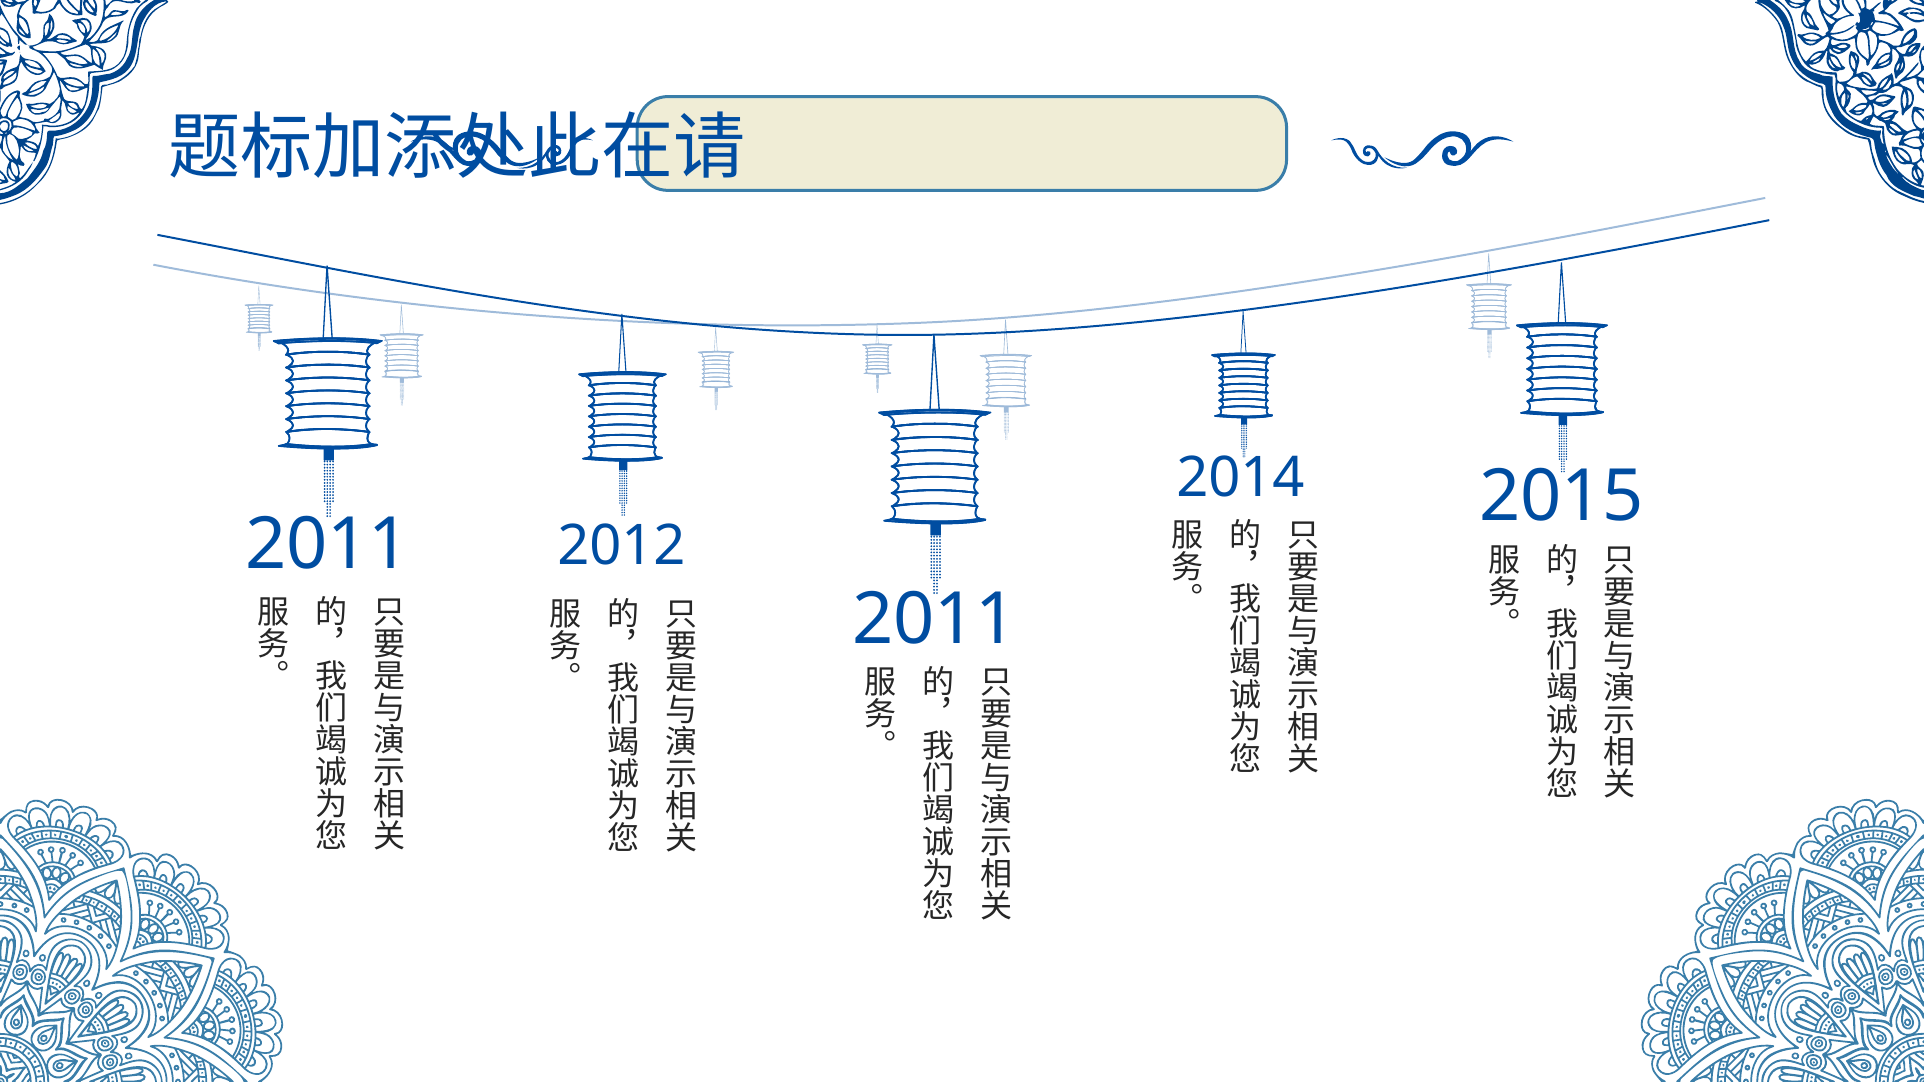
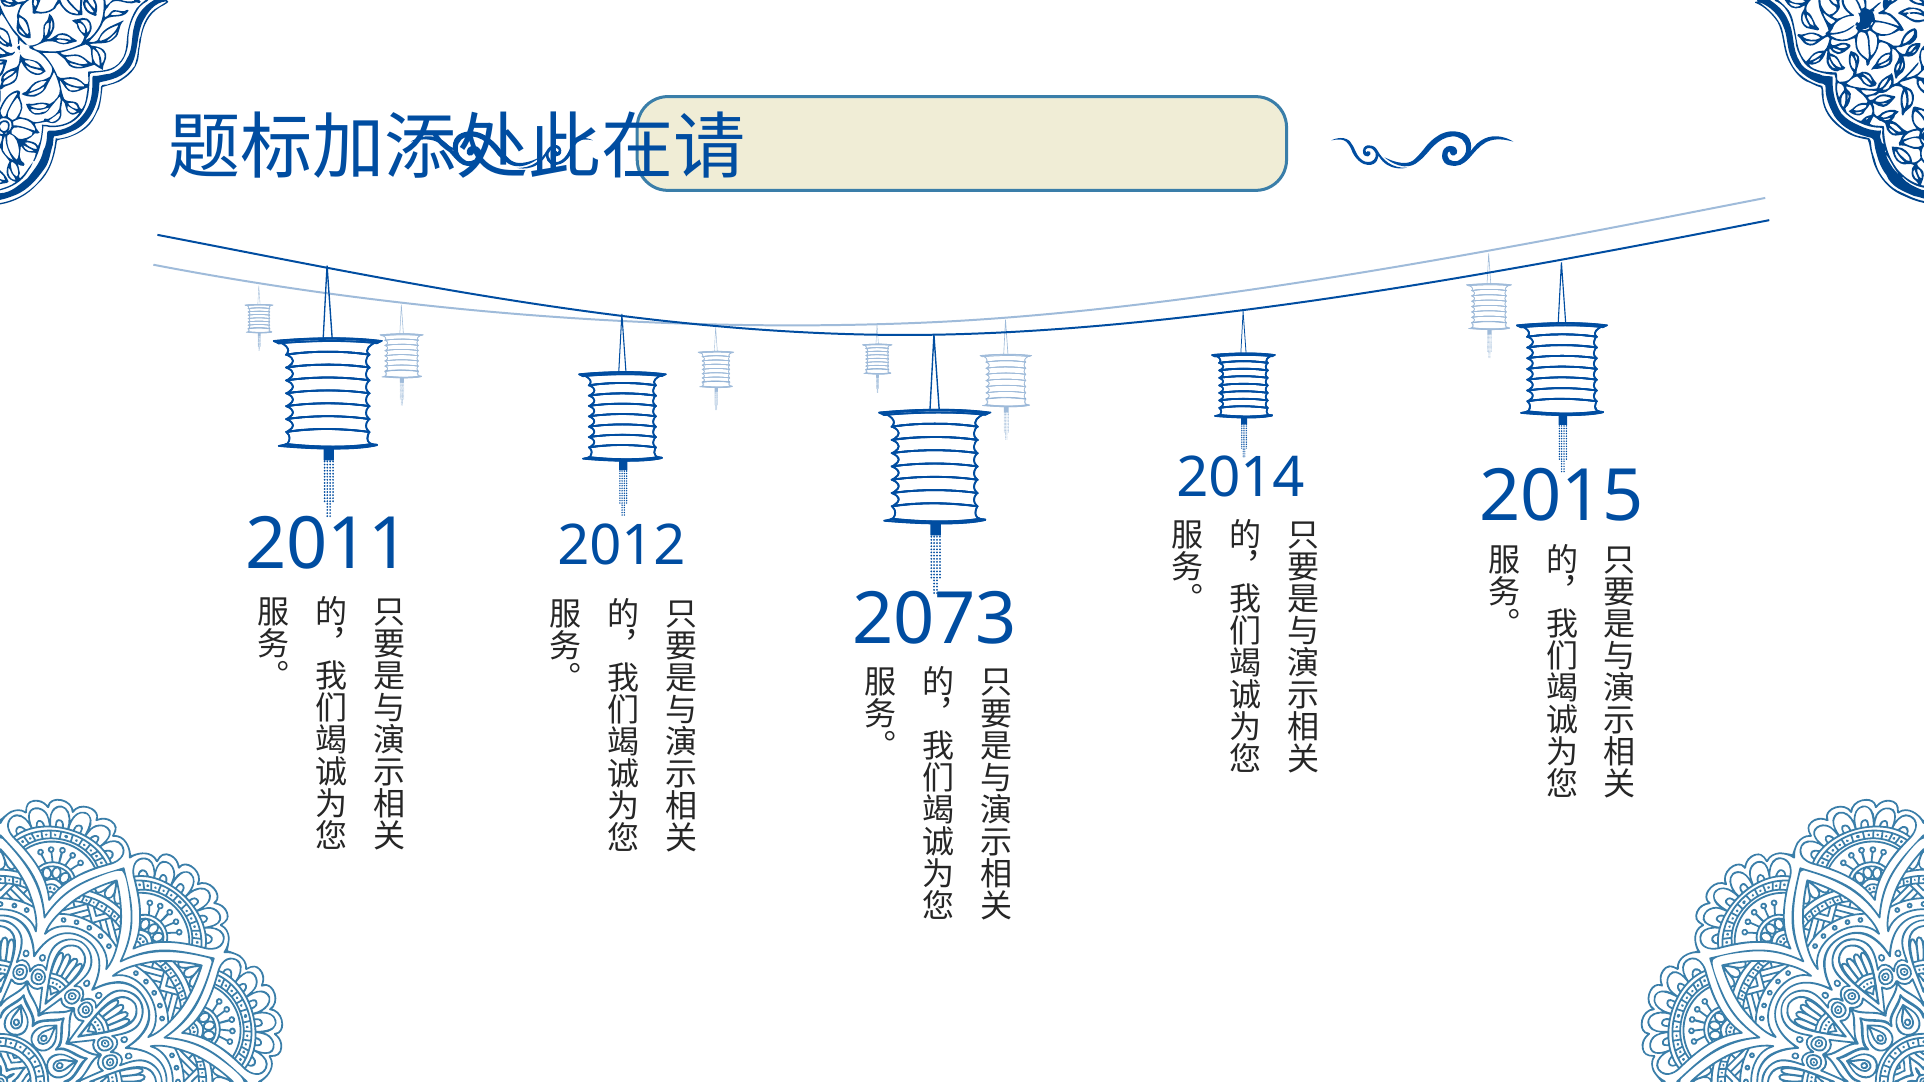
2011: 2011 -> 2073 (935, 620)
